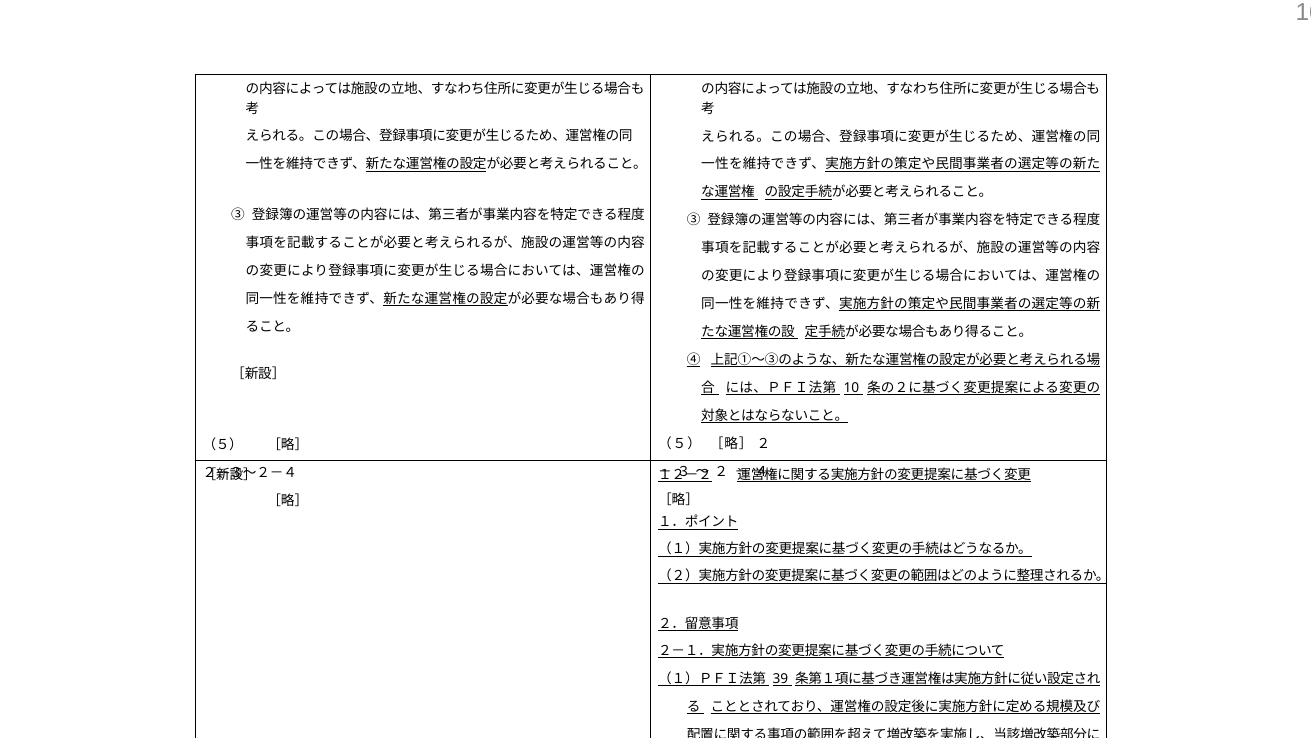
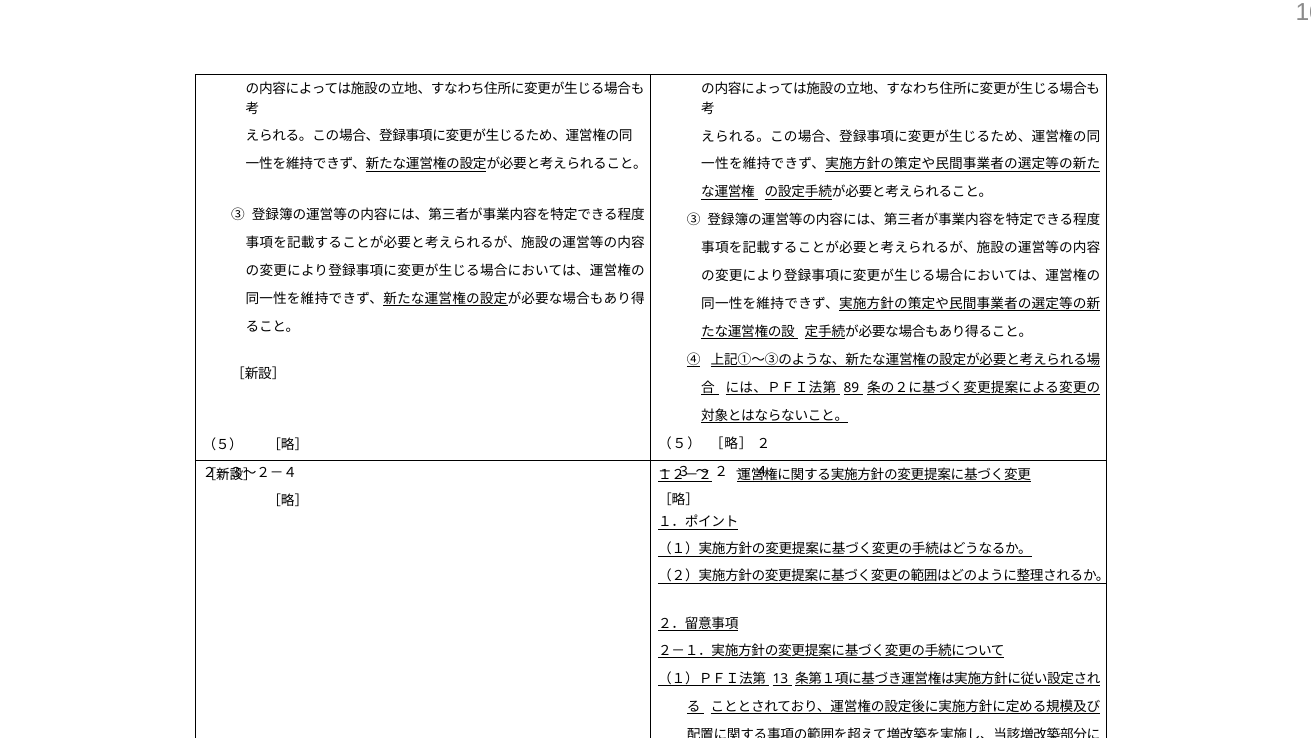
10: 10 -> 89 (851, 388)
39: 39 -> 13 (780, 678)
